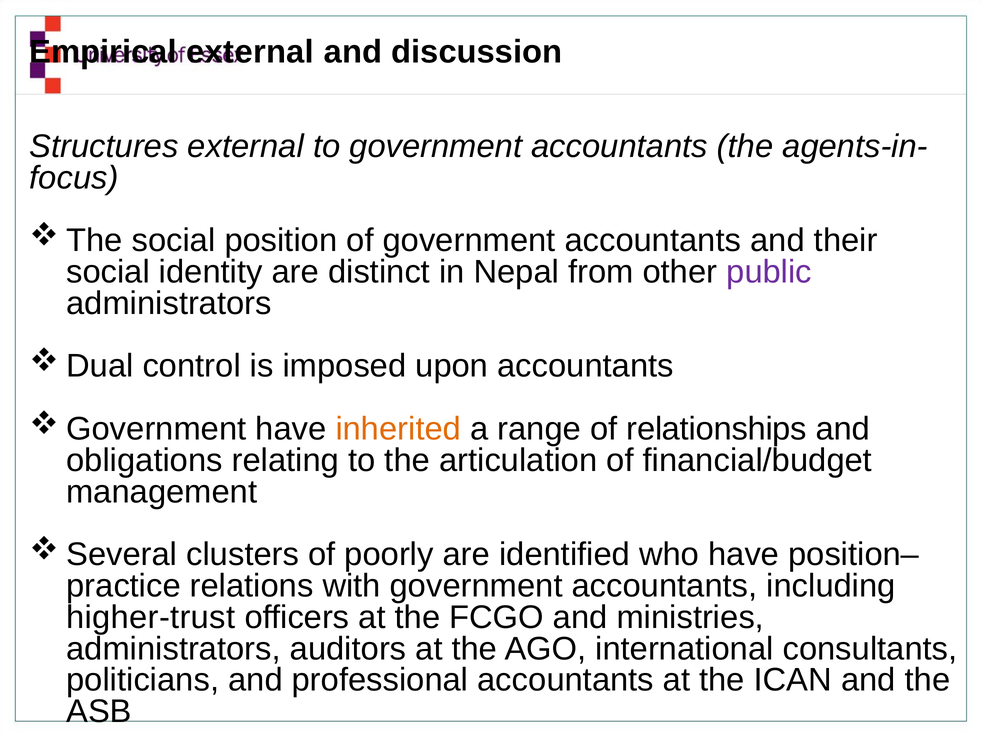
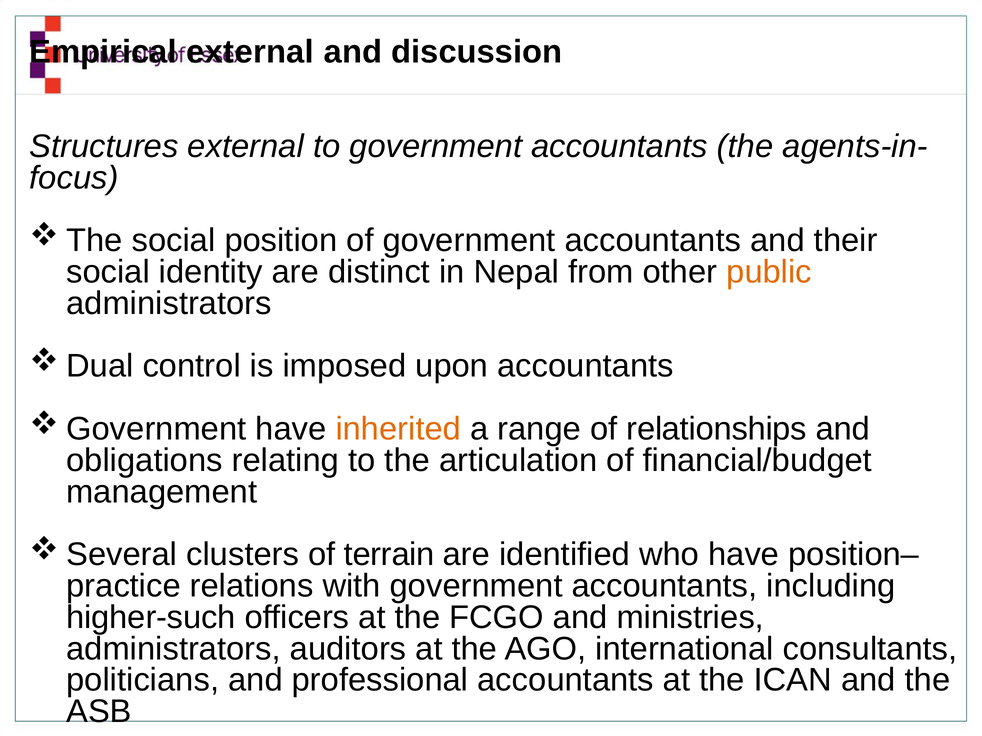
public colour: purple -> orange (769, 272)
poorly: poorly -> terrain (389, 555)
higher-trust: higher-trust -> higher-such (151, 618)
